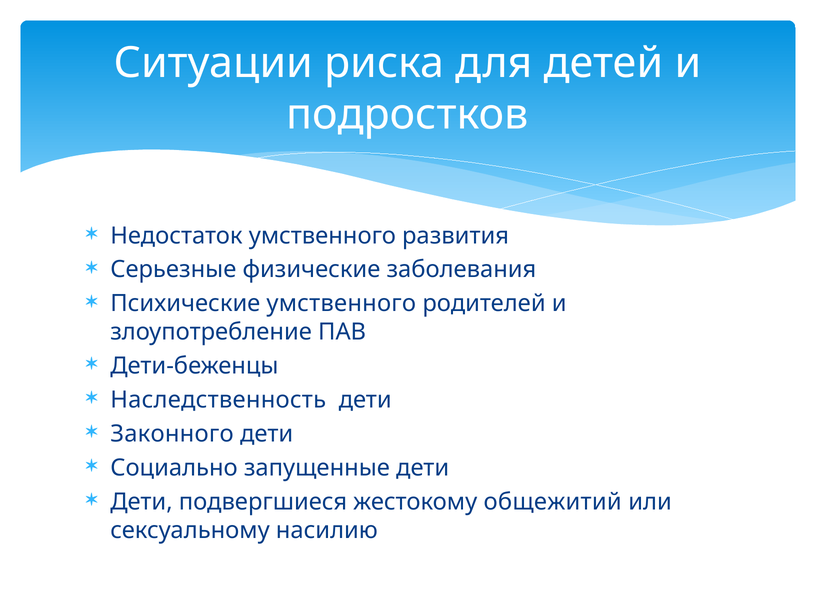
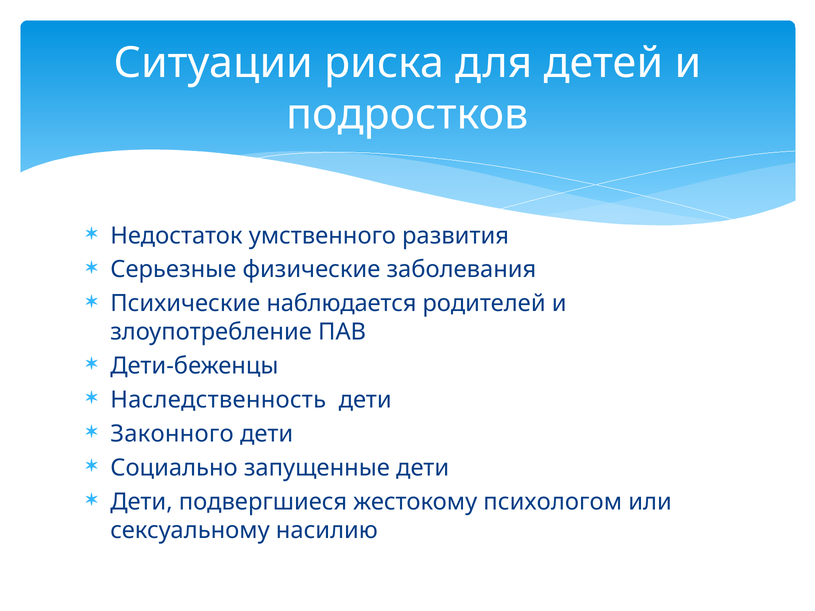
Психические умственного: умственного -> наблюдается (341, 304)
общежитий: общежитий -> психологом (553, 502)
